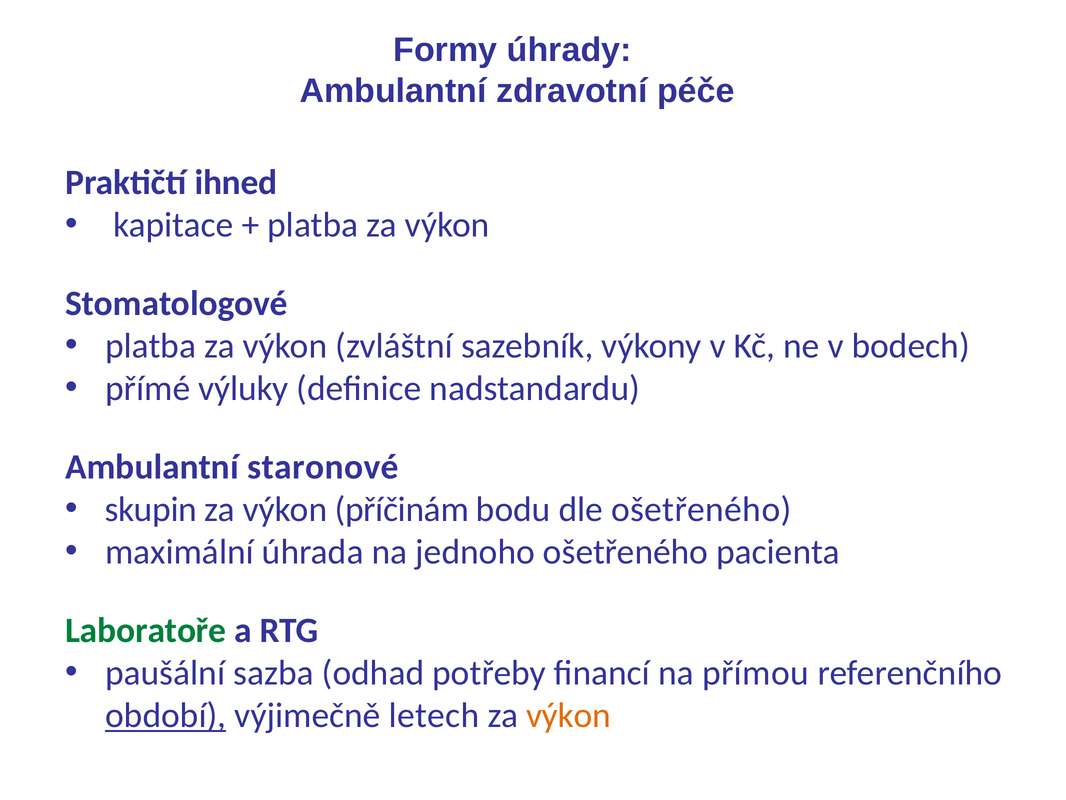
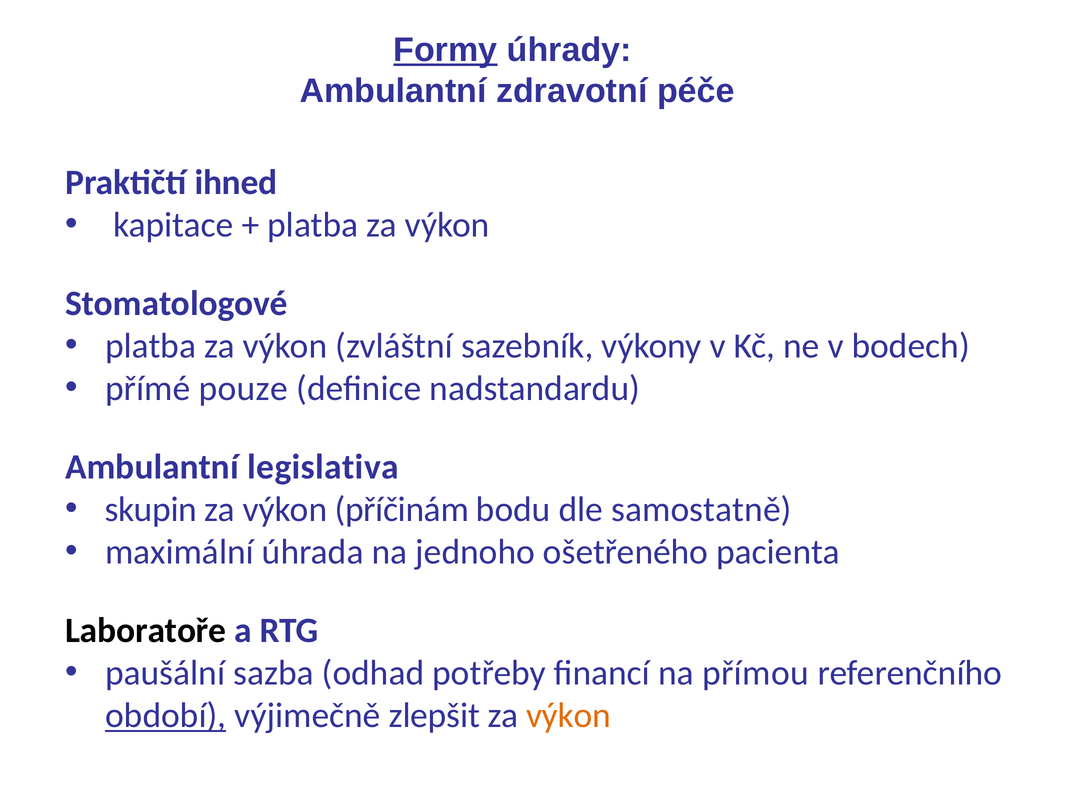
Formy underline: none -> present (445, 50)
výluky: výluky -> pouze (243, 388)
staronové: staronové -> legislativa (323, 467)
dle ošetřeného: ošetřeného -> samostatně (701, 509)
Laboratoře colour: green -> black (146, 630)
letech: letech -> zlepšit (434, 715)
